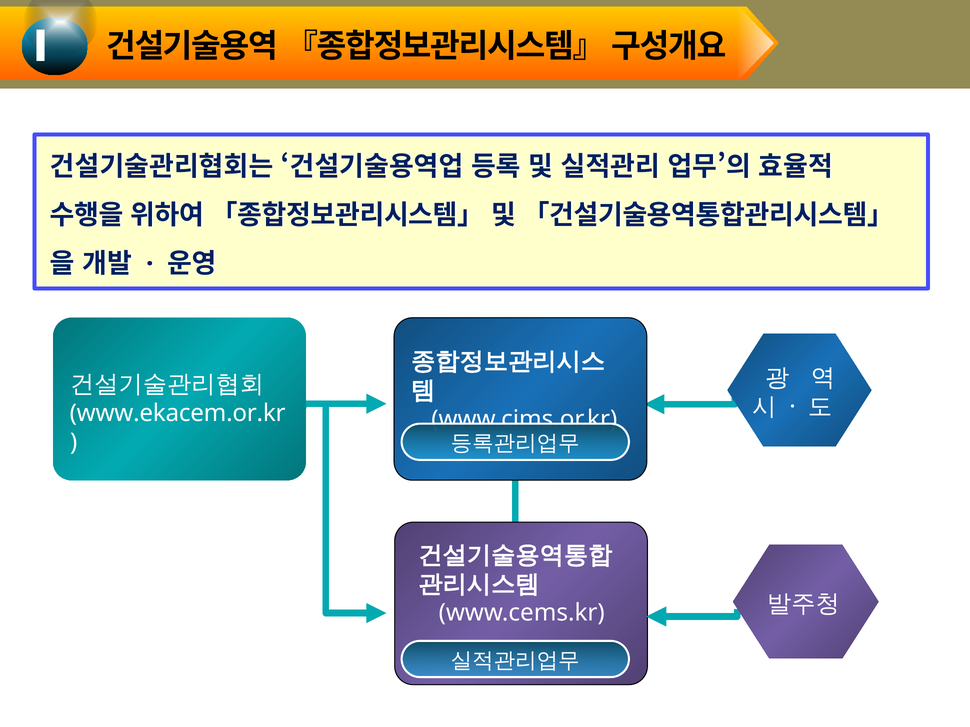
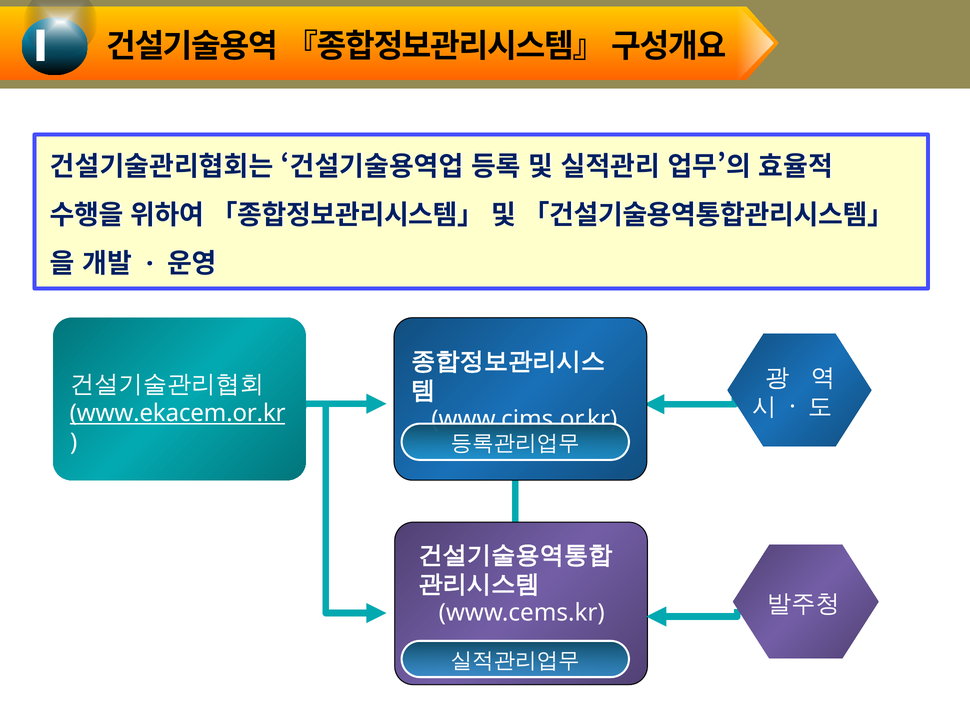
www.ekacem.or.kr underline: none -> present (178, 413)
